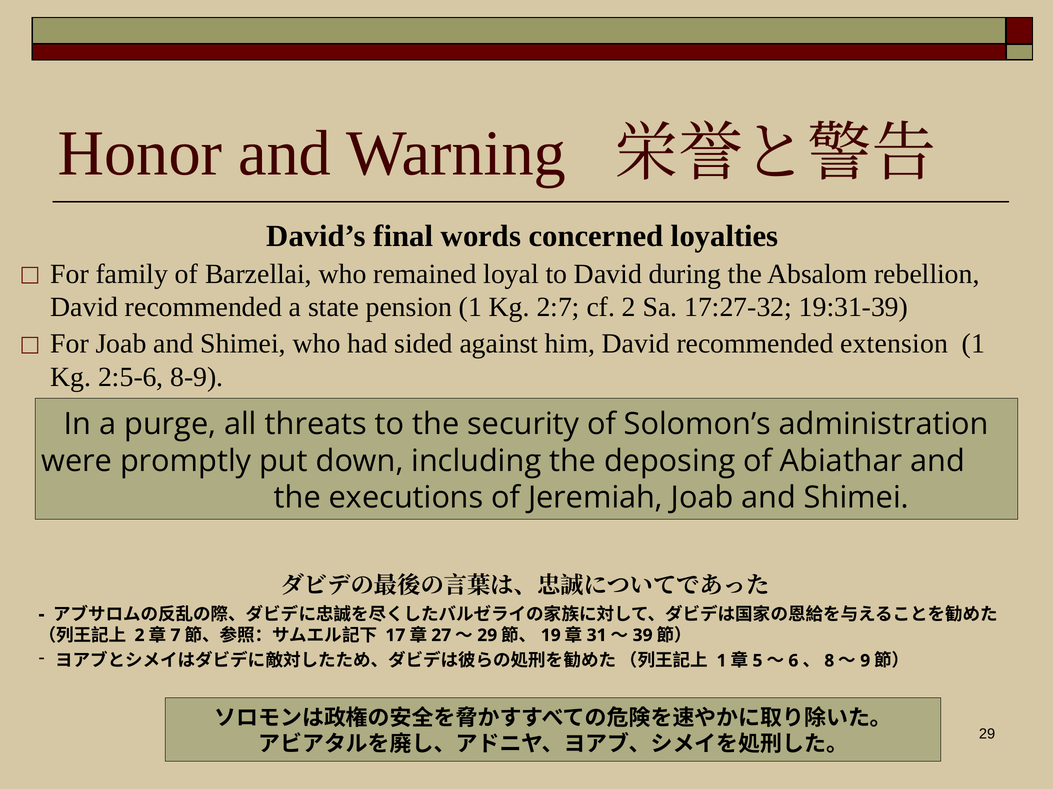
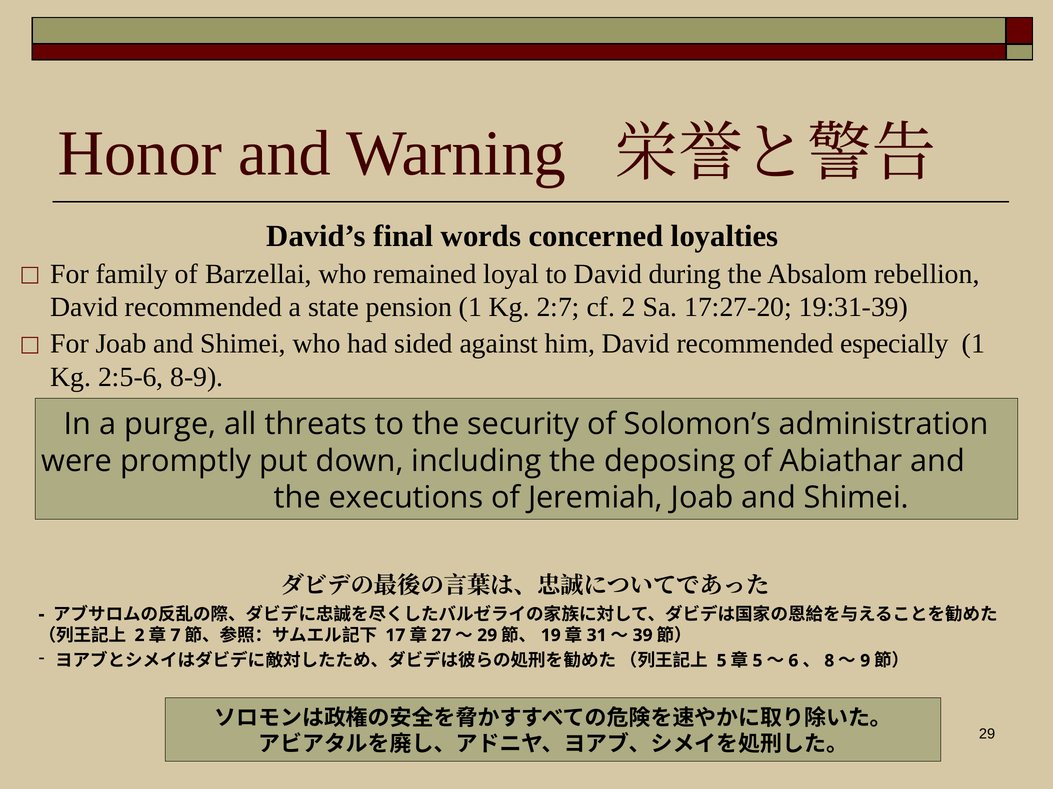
17:27-32: 17:27-32 -> 17:27-20 (738, 308)
extension: extension -> especially (894, 344)
1: 1 -> 5 (722, 661)
